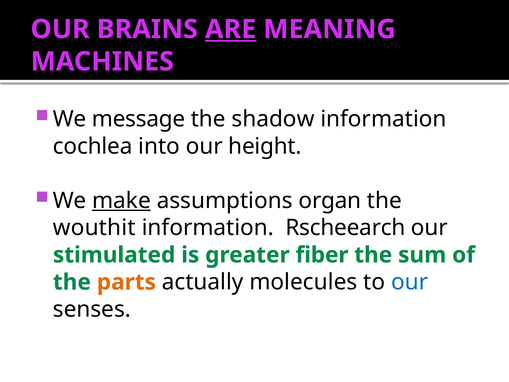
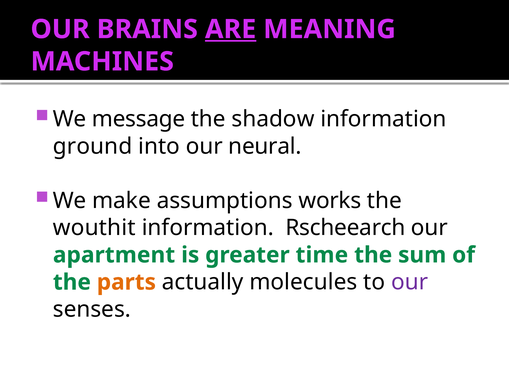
cochlea: cochlea -> ground (93, 146)
height: height -> neural (265, 146)
make underline: present -> none (121, 201)
organ: organ -> works (330, 201)
stimulated: stimulated -> apartment (114, 255)
fiber: fiber -> time (322, 255)
our colour: blue -> purple (410, 282)
